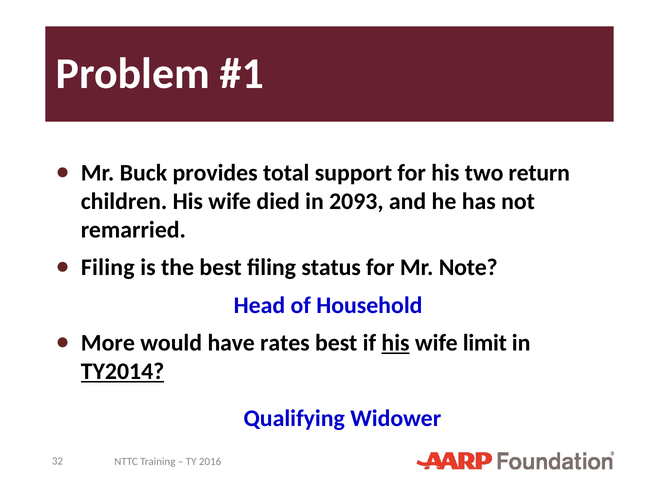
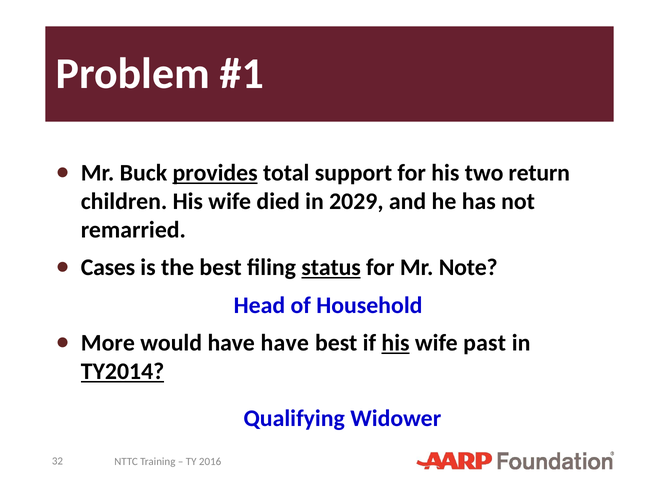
provides underline: none -> present (215, 173)
2093: 2093 -> 2029 (356, 202)
Filing: Filing -> Cases (108, 268)
status underline: none -> present (331, 268)
have rates: rates -> have (285, 343)
limit: limit -> past (485, 343)
